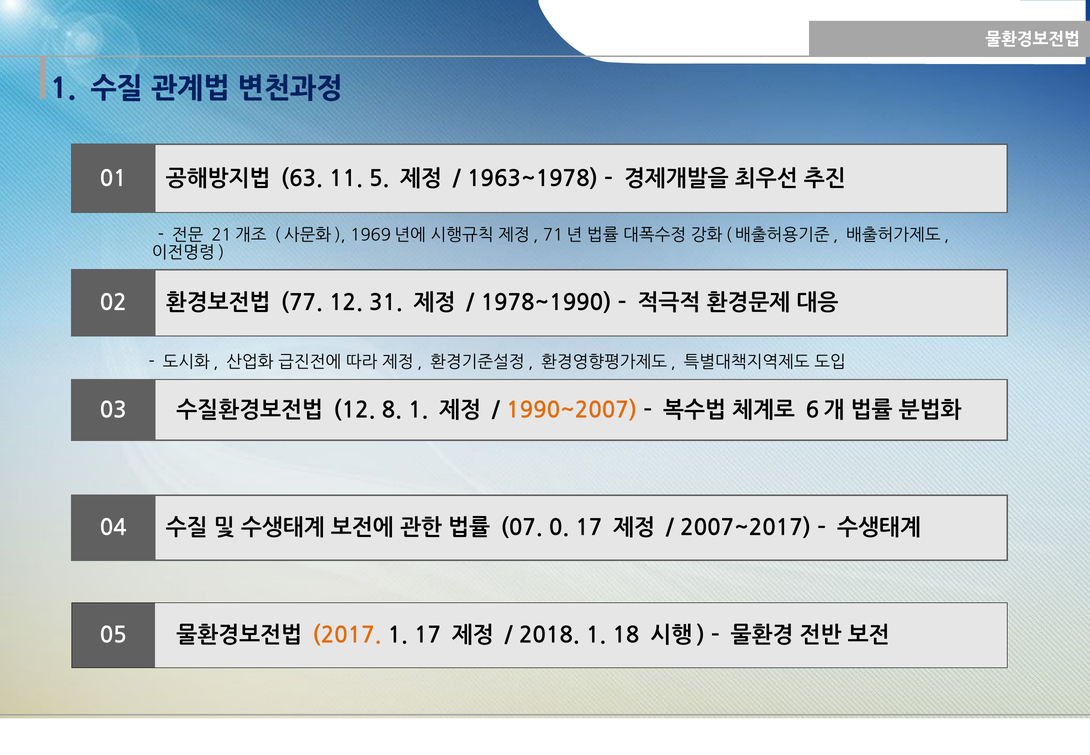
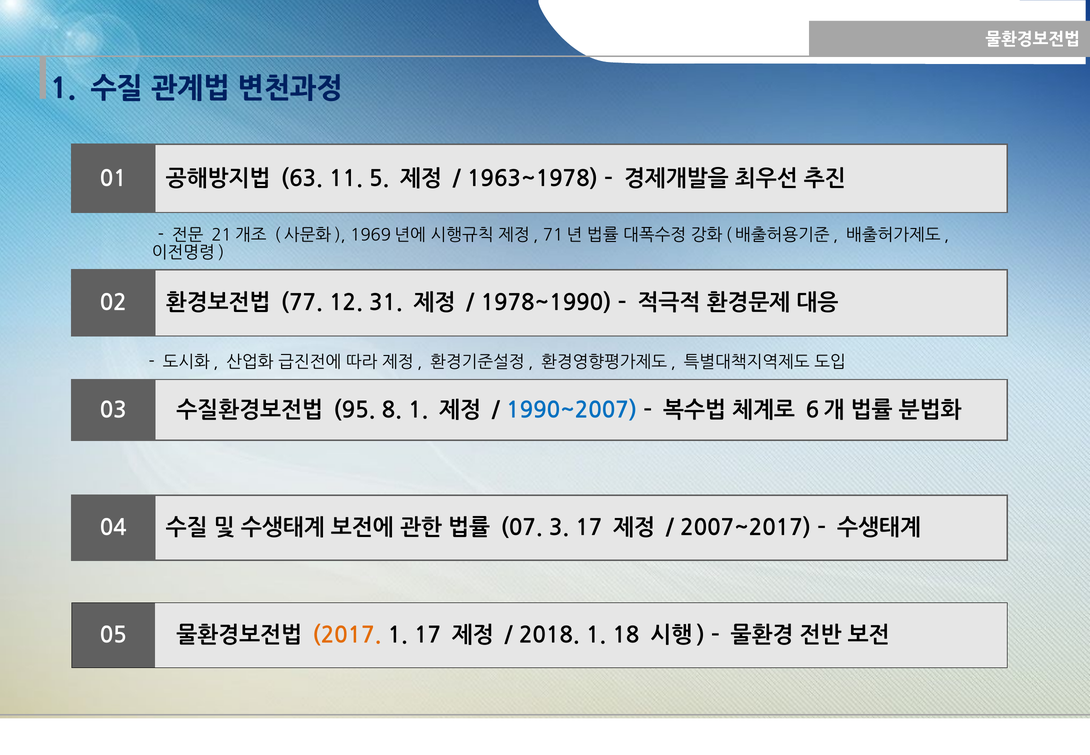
12: 12 -> 95 (355, 410)
1990~2007 colour: orange -> blue (572, 410)
0: 0 -> 3 (559, 528)
